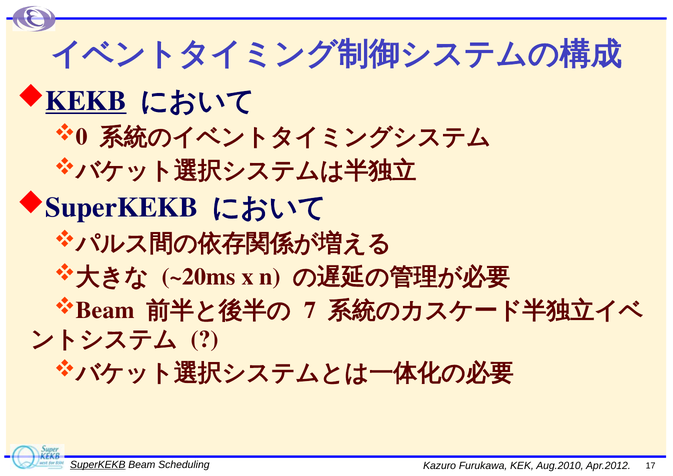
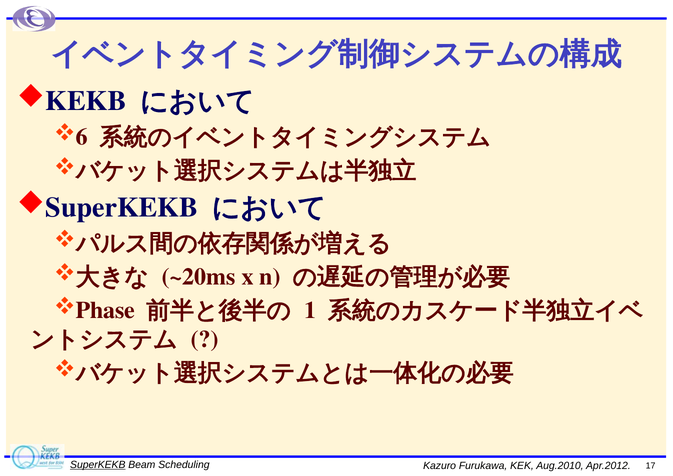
KEKB underline: present -> none (86, 101)
0: 0 -> 6 (82, 137)
Beam: Beam -> Phase (105, 311)
7: 7 -> 1 (310, 311)
